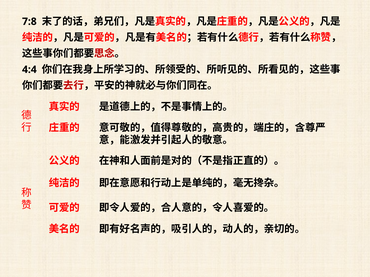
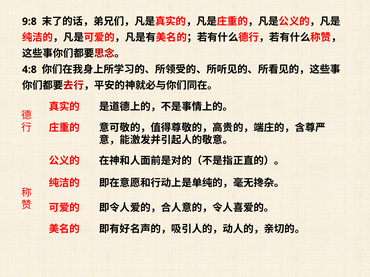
7:8: 7:8 -> 9:8 (29, 22)
4:4: 4:4 -> 4:8 (29, 70)
